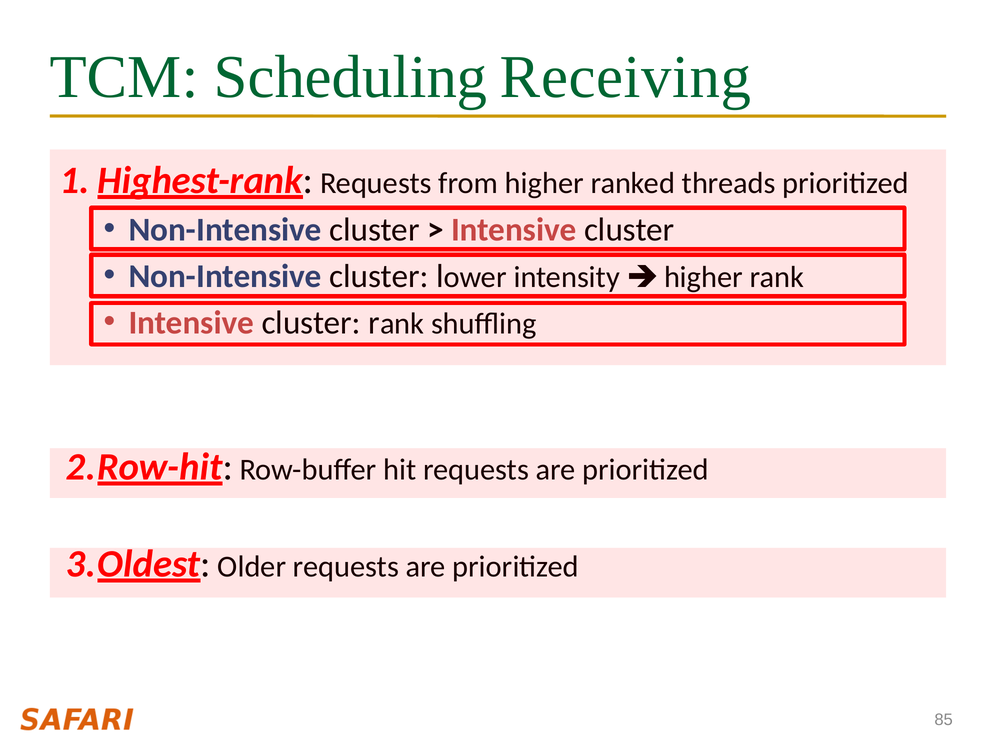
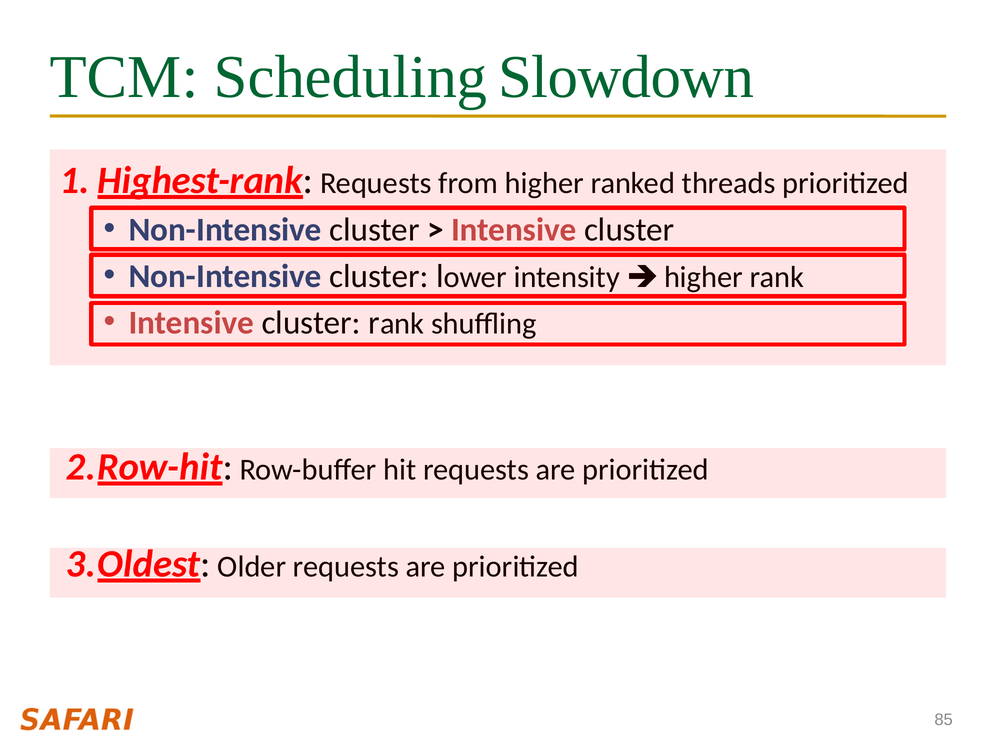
Receiving: Receiving -> Slowdown (626, 77)
